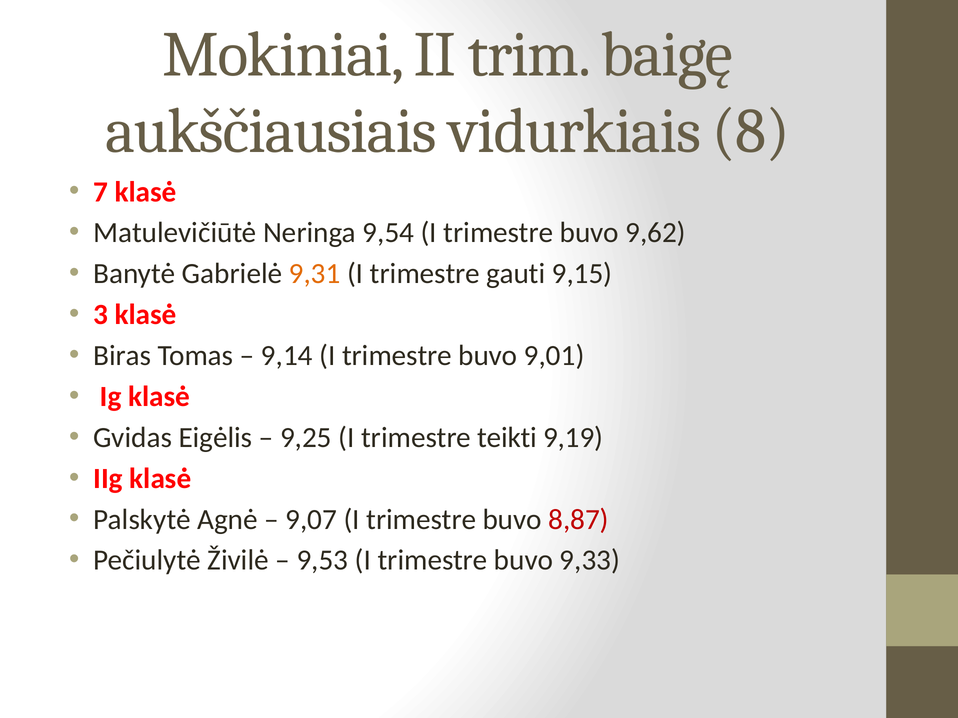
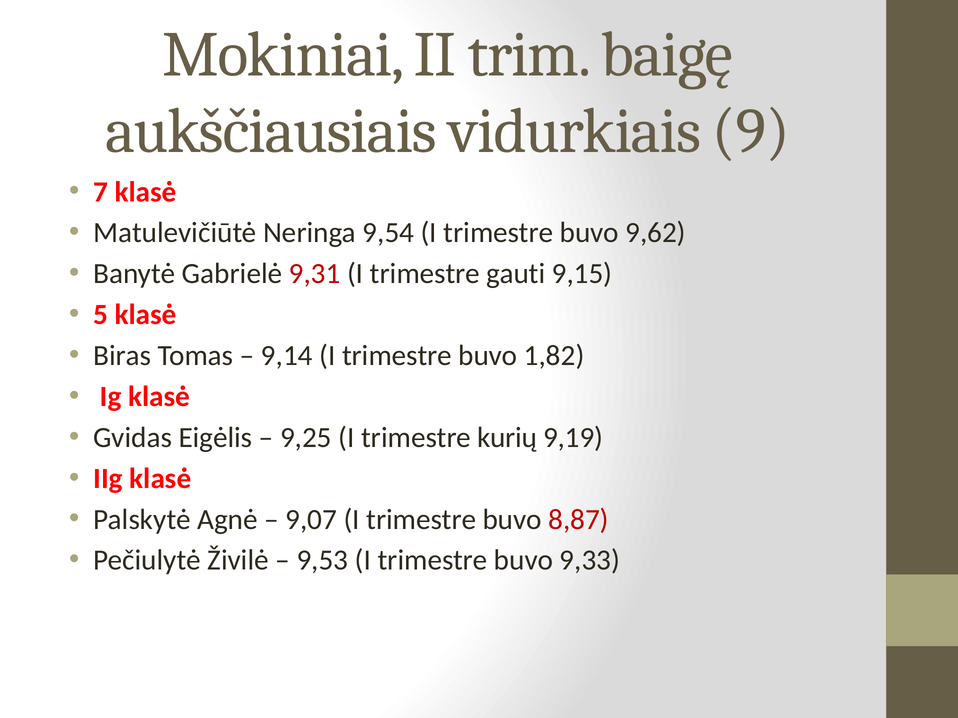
8: 8 -> 9 (751, 131)
9,31 colour: orange -> red (315, 274)
3: 3 -> 5 (101, 315)
9,01: 9,01 -> 1,82 (554, 356)
teikti: teikti -> kurių (507, 438)
